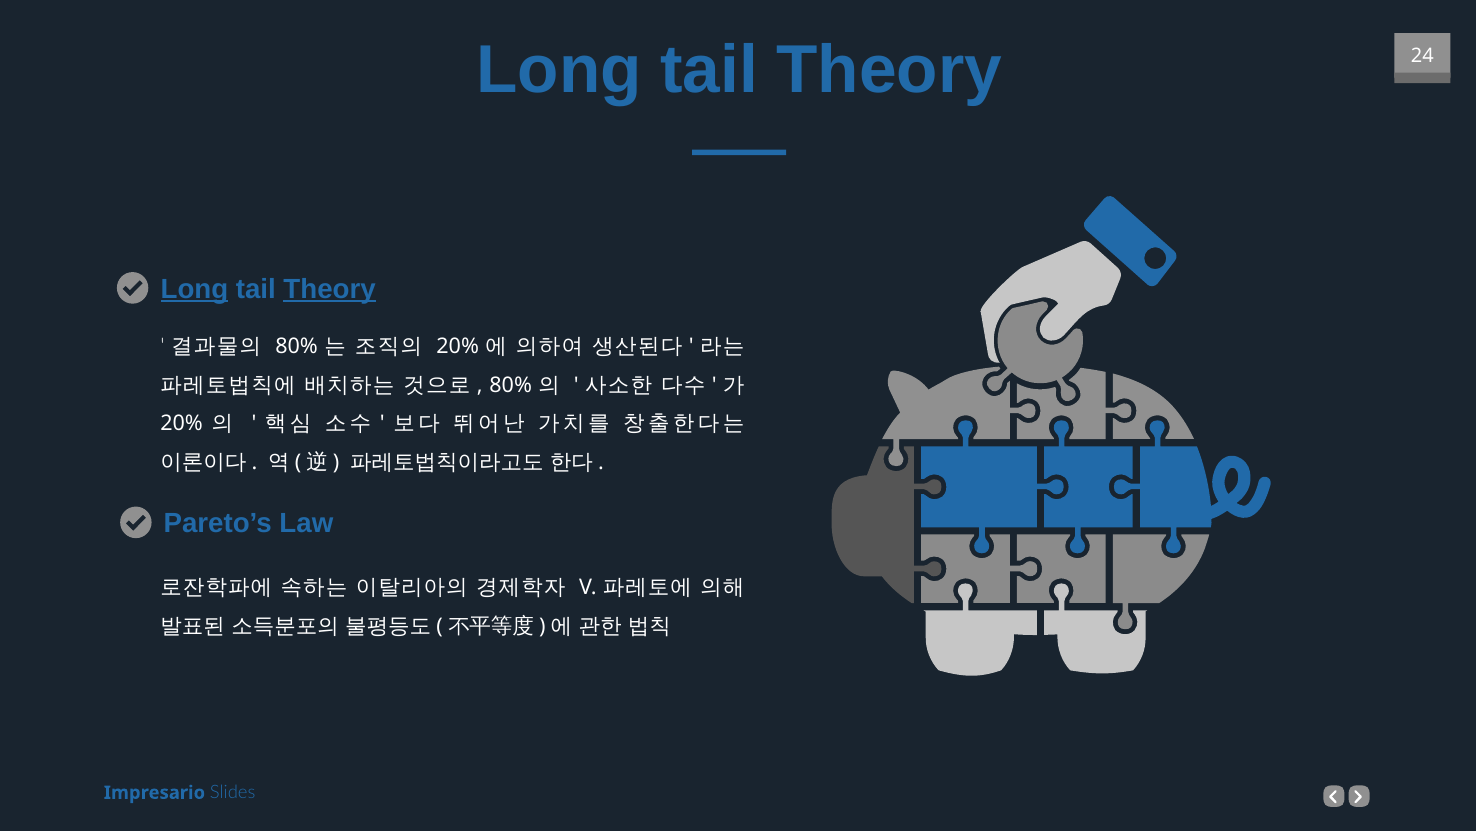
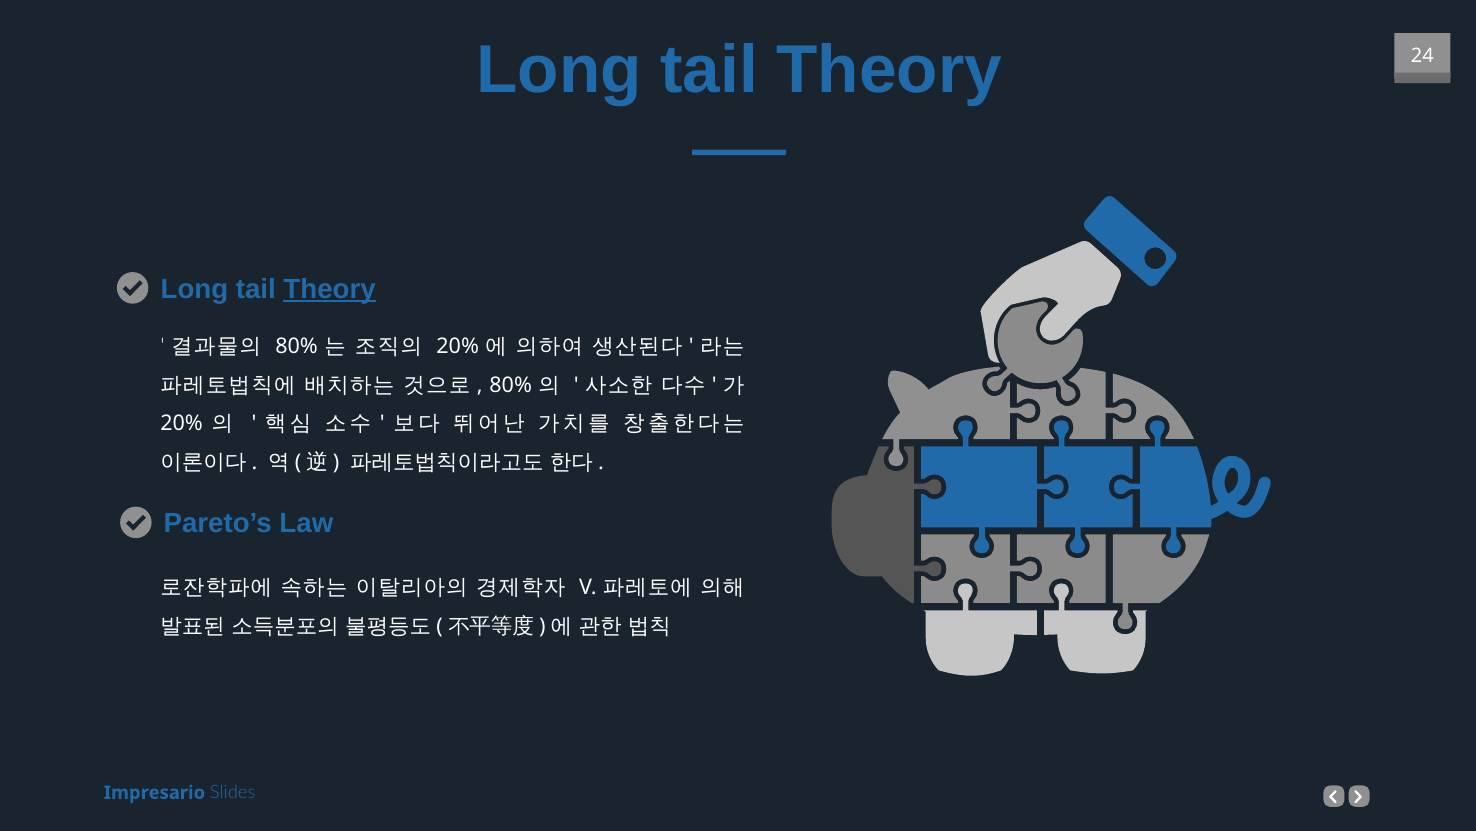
Long underline: present -> none (194, 289)
